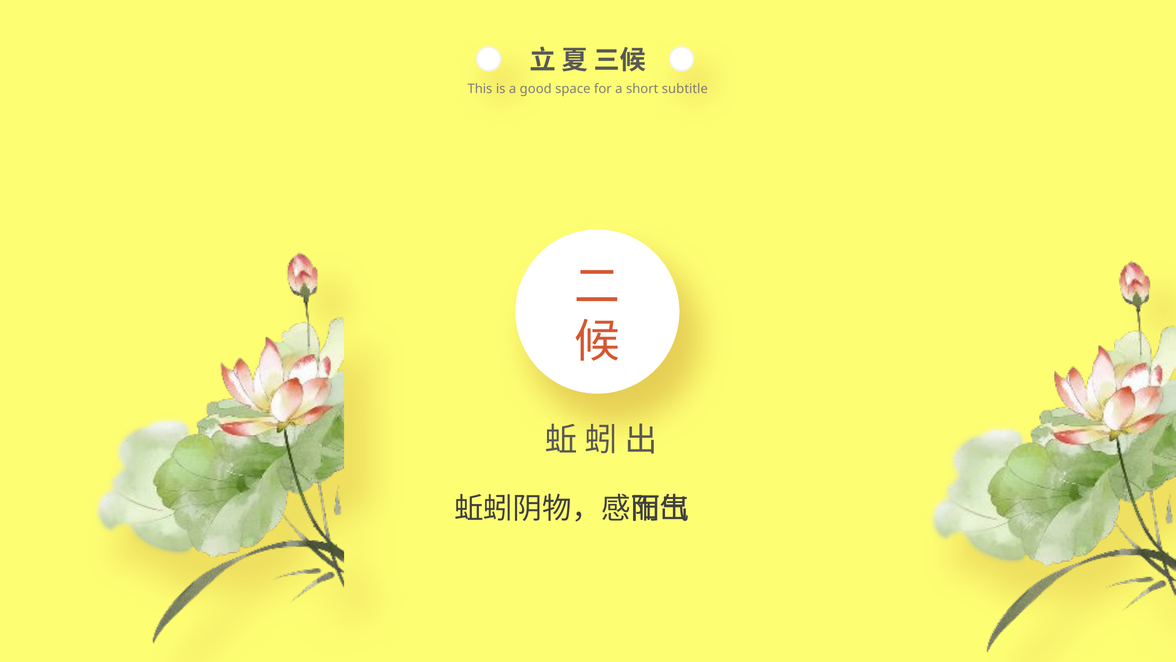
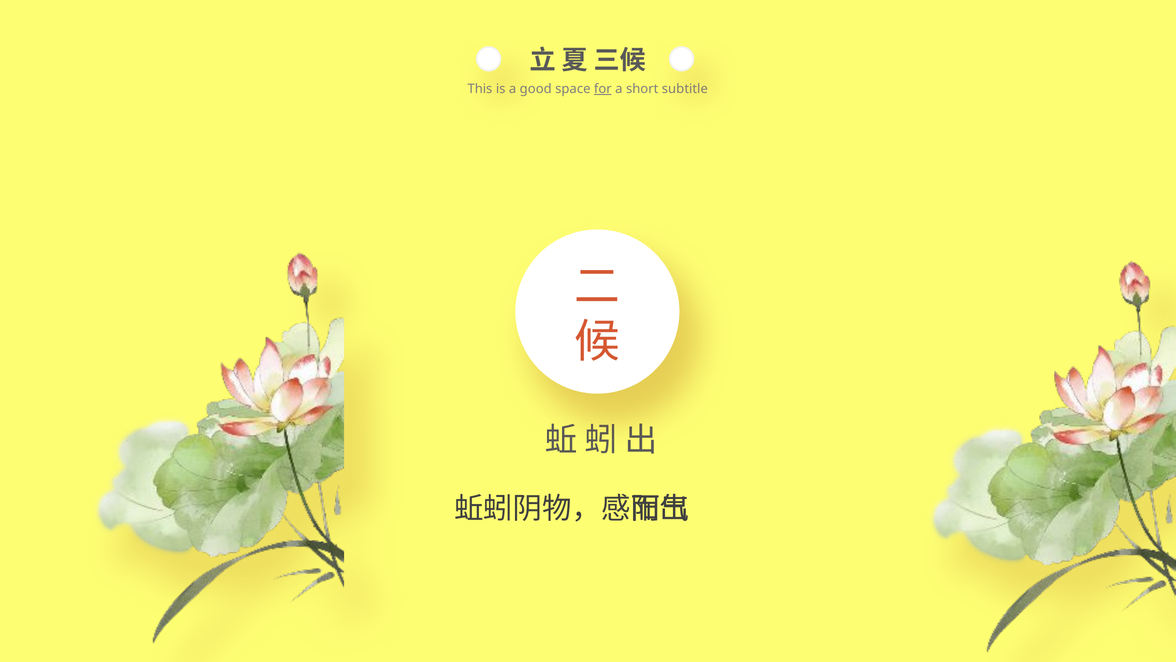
for underline: none -> present (603, 89)
